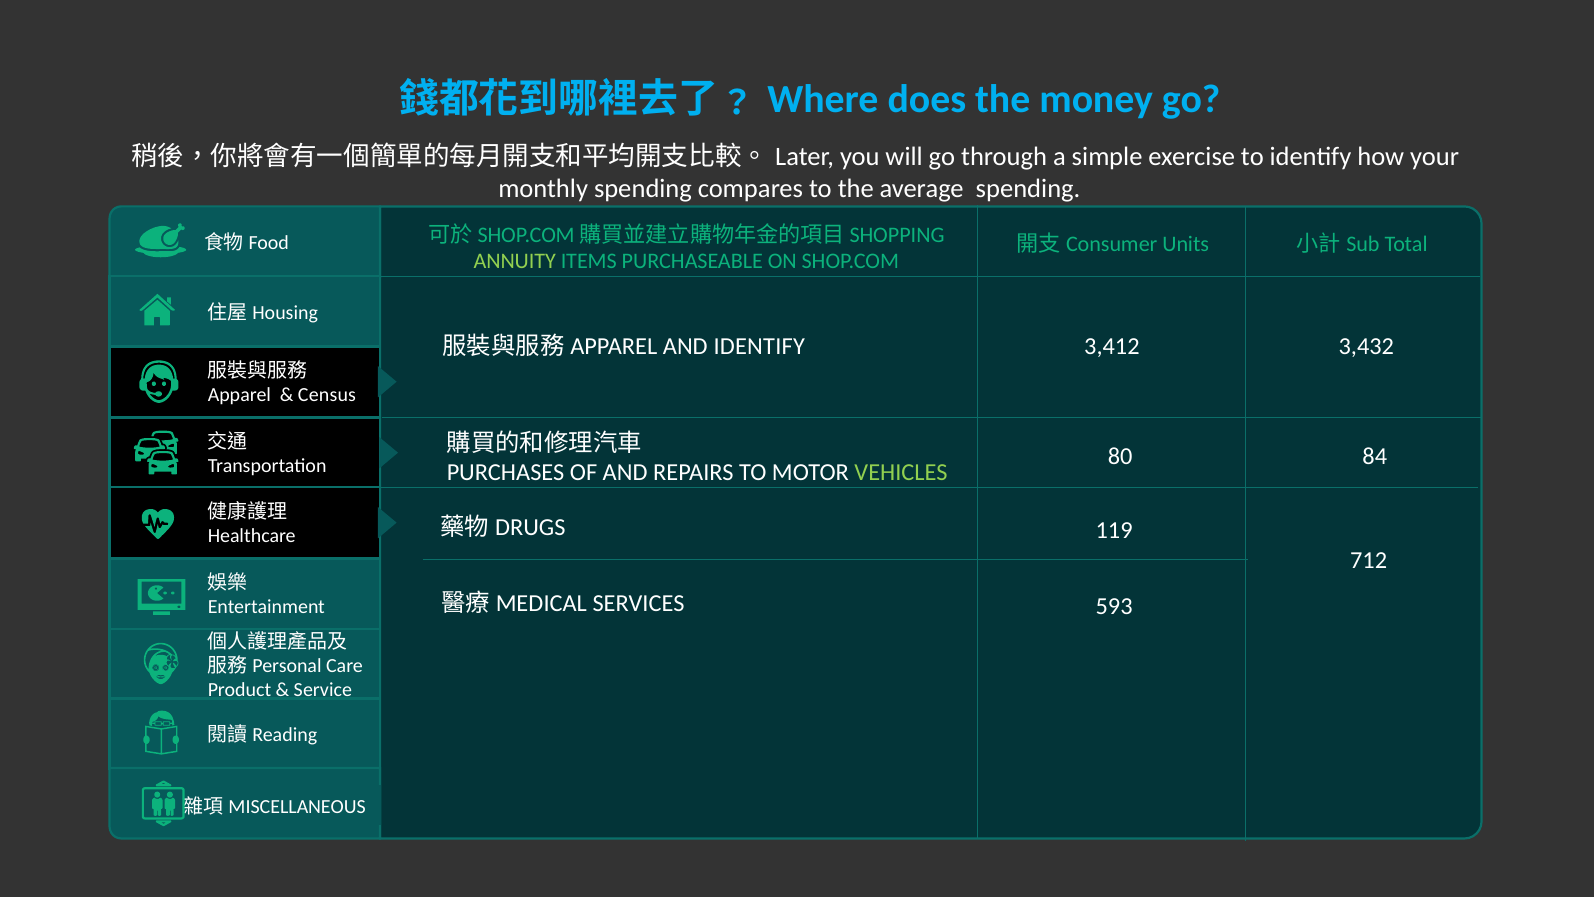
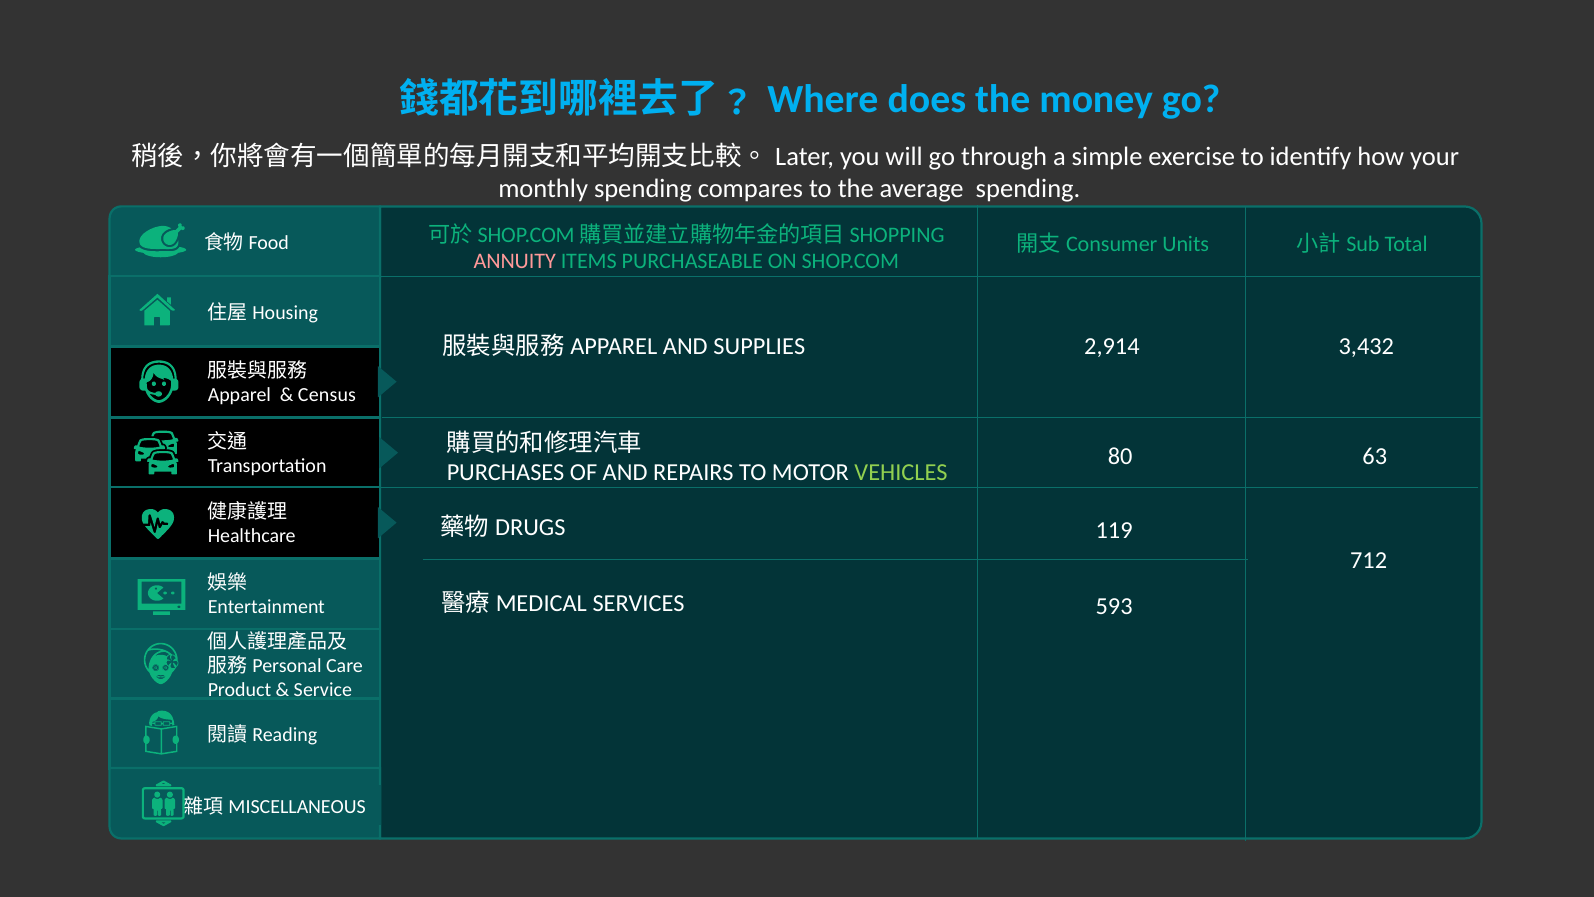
ANNUITY colour: light green -> pink (515, 261)
AND IDENTIFY: IDENTIFY -> SUPPLIES (759, 346)
3,412: 3,412 -> 2,914 (1112, 347)
84: 84 -> 63 (1375, 456)
